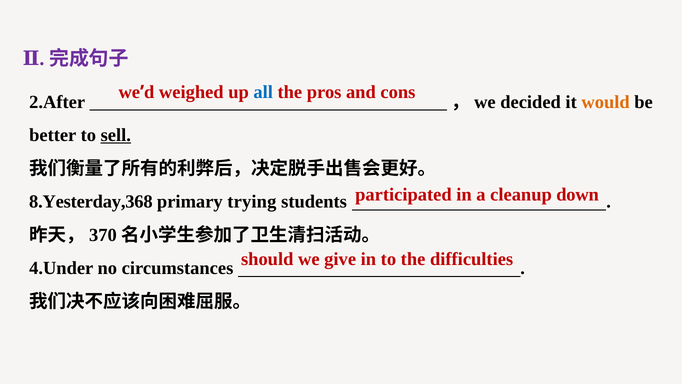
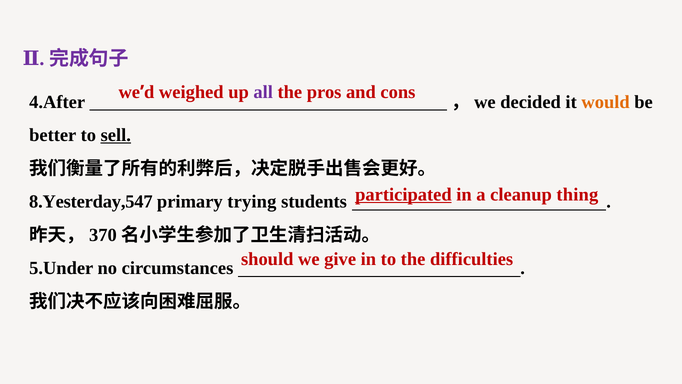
all colour: blue -> purple (263, 92)
2.After: 2.After -> 4.After (57, 102)
participated underline: none -> present (403, 194)
down: down -> thing (577, 194)
8.Yesterday,368: 8.Yesterday,368 -> 8.Yesterday,547 (91, 202)
4.Under: 4.Under -> 5.Under (61, 268)
